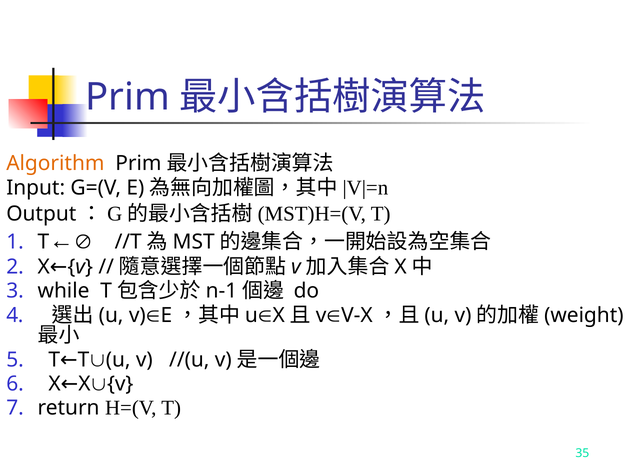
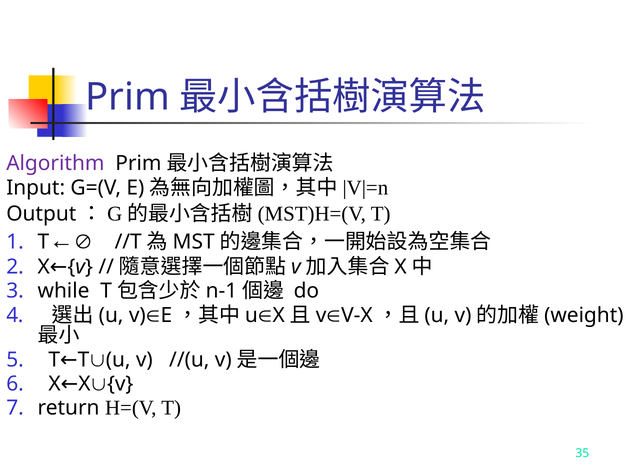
Algorithm colour: orange -> purple (55, 163)
